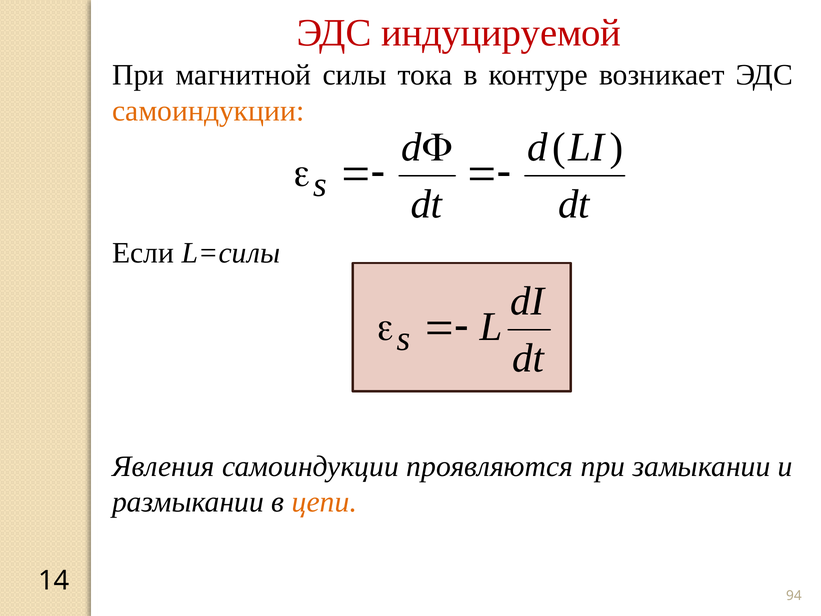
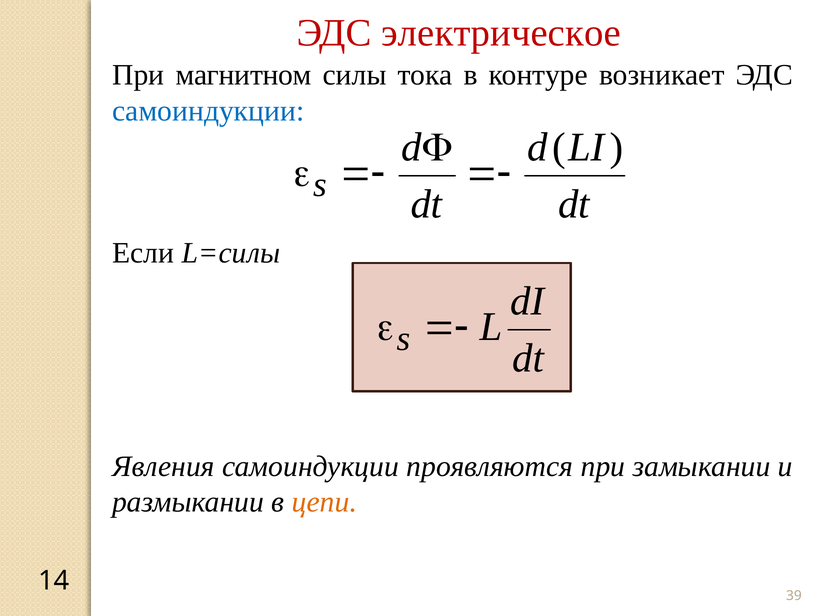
индуцируемой: индуцируемой -> электрическое (501, 33)
магнитной: магнитной -> магнитном (244, 75)
самоиндукции colour: orange -> blue (208, 111)
94: 94 -> 39 (794, 595)
